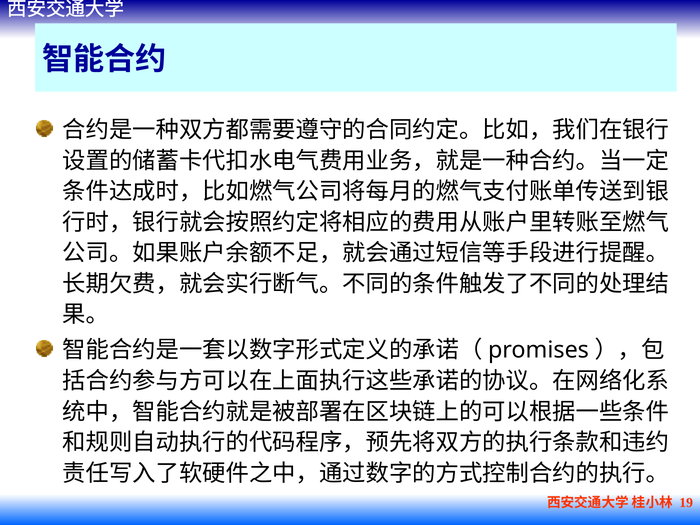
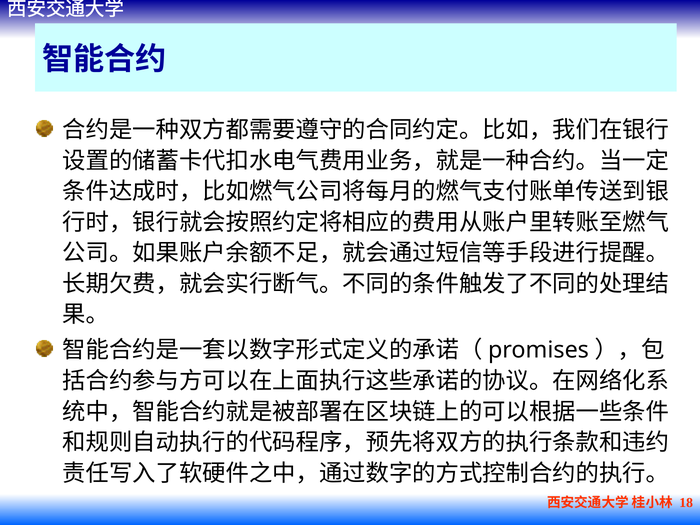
19: 19 -> 18 (686, 503)
